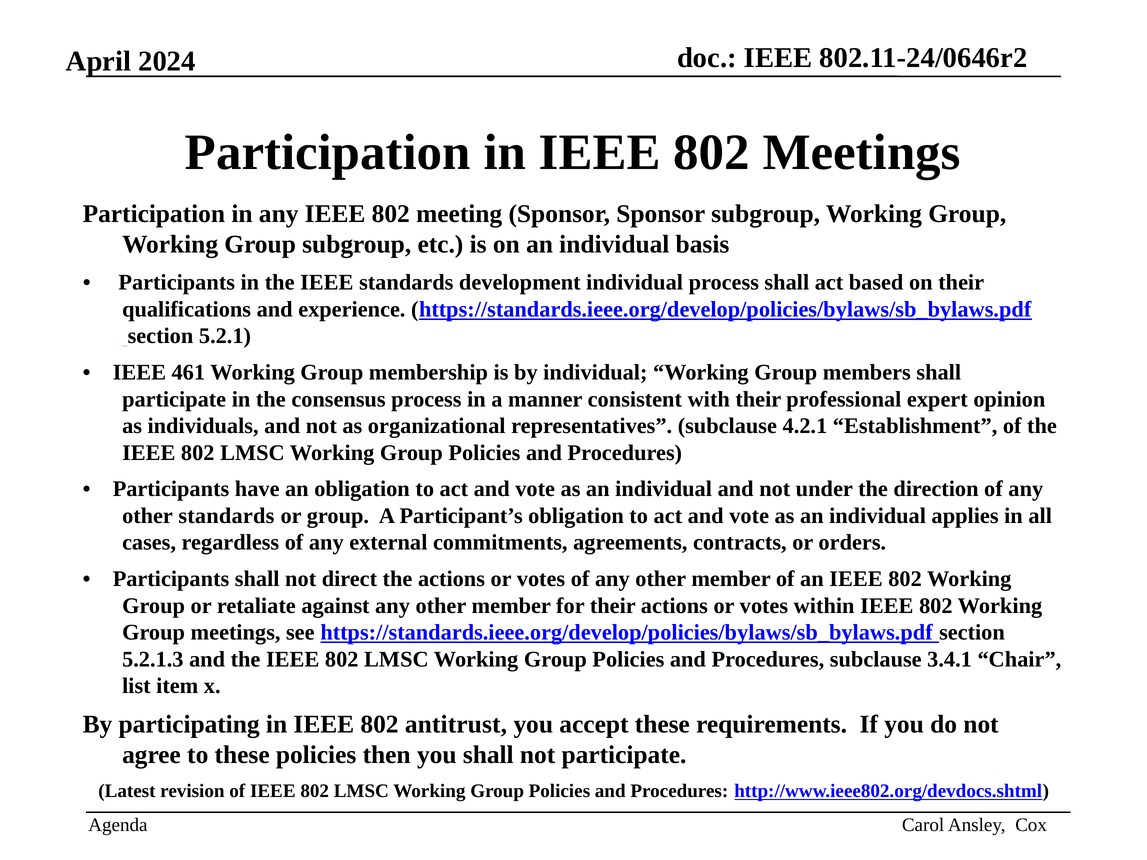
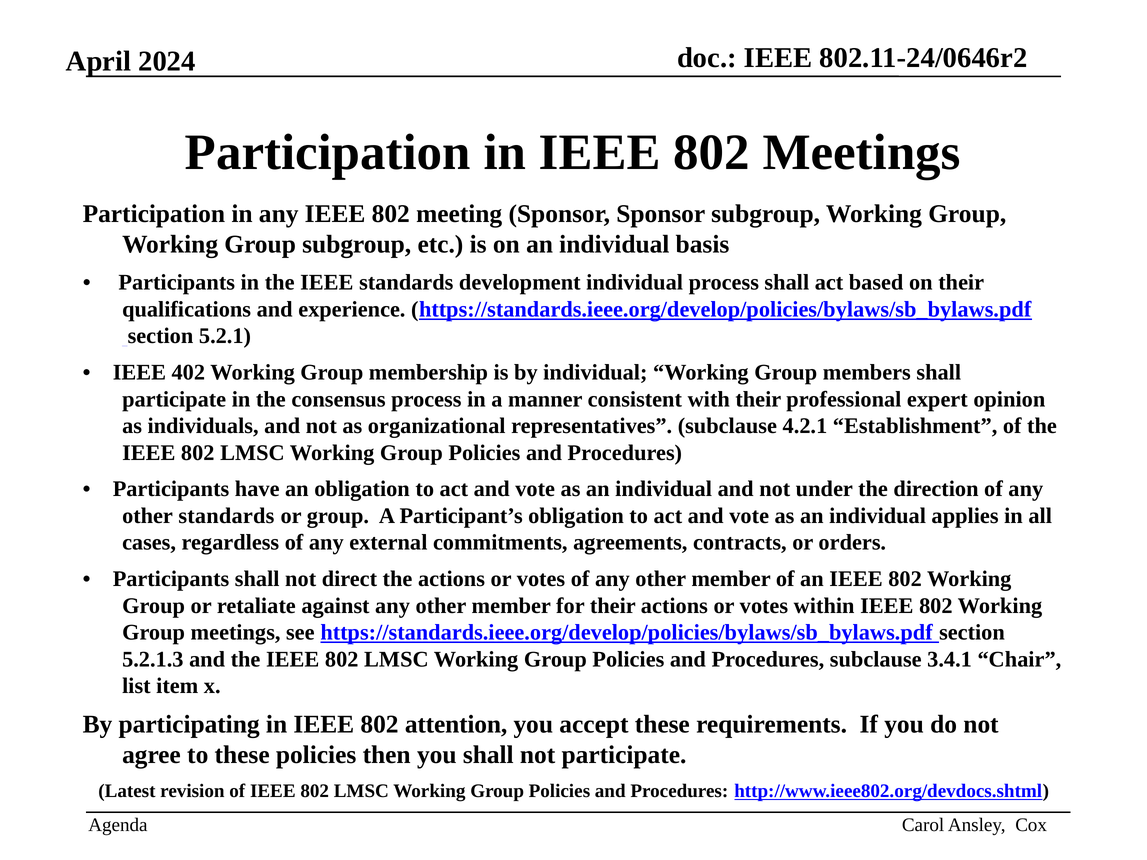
461: 461 -> 402 (188, 373)
antitrust: antitrust -> attention (456, 725)
